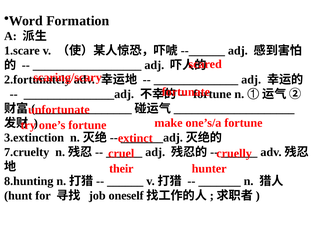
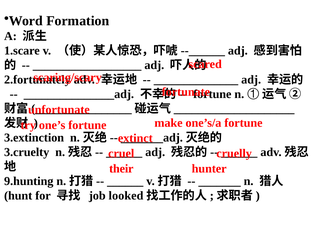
7.cruelty: 7.cruelty -> 3.cruelty (27, 152)
8.hunting: 8.hunting -> 9.hunting (29, 181)
oneself: oneself -> looked (126, 196)
